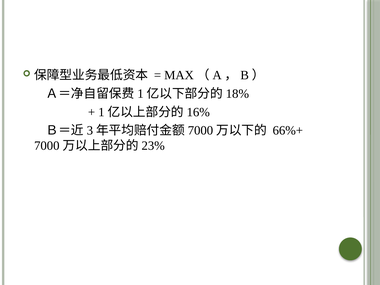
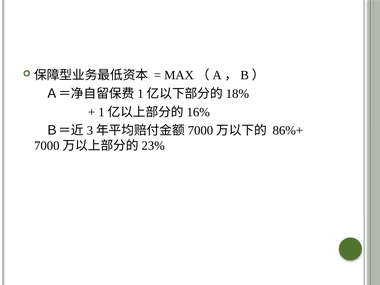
66%+: 66%+ -> 86%+ (288, 130)
